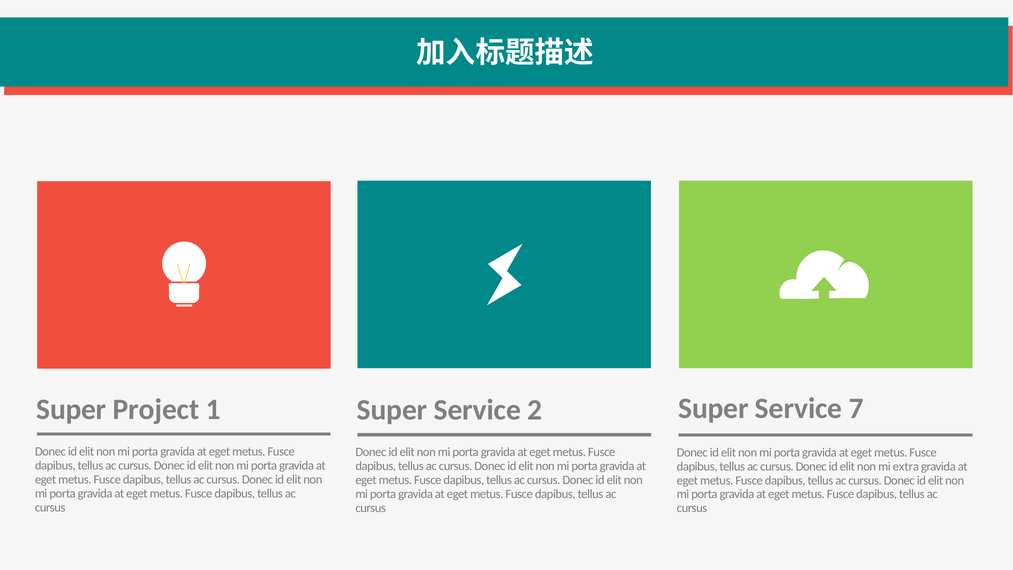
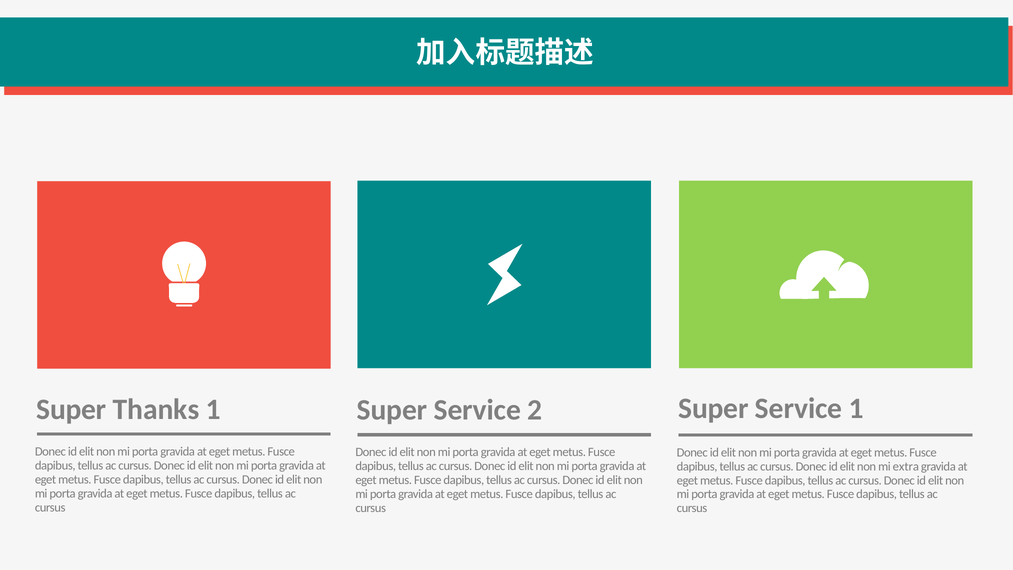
Service 7: 7 -> 1 (856, 409)
Project: Project -> Thanks (156, 409)
